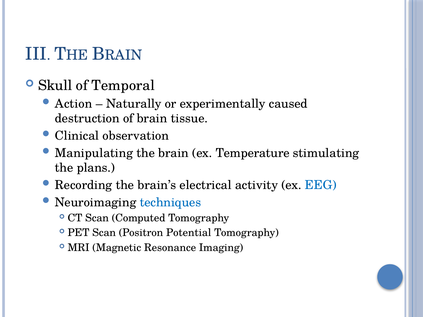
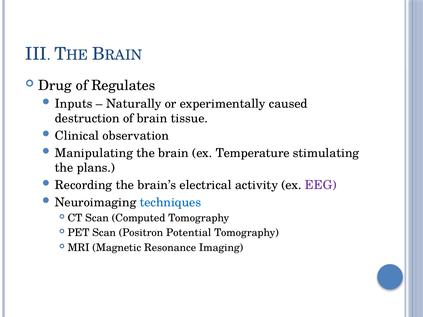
Skull: Skull -> Drug (55, 86)
Temporal: Temporal -> Regulates (123, 86)
Action: Action -> Inputs (74, 104)
EEG colour: blue -> purple (321, 185)
